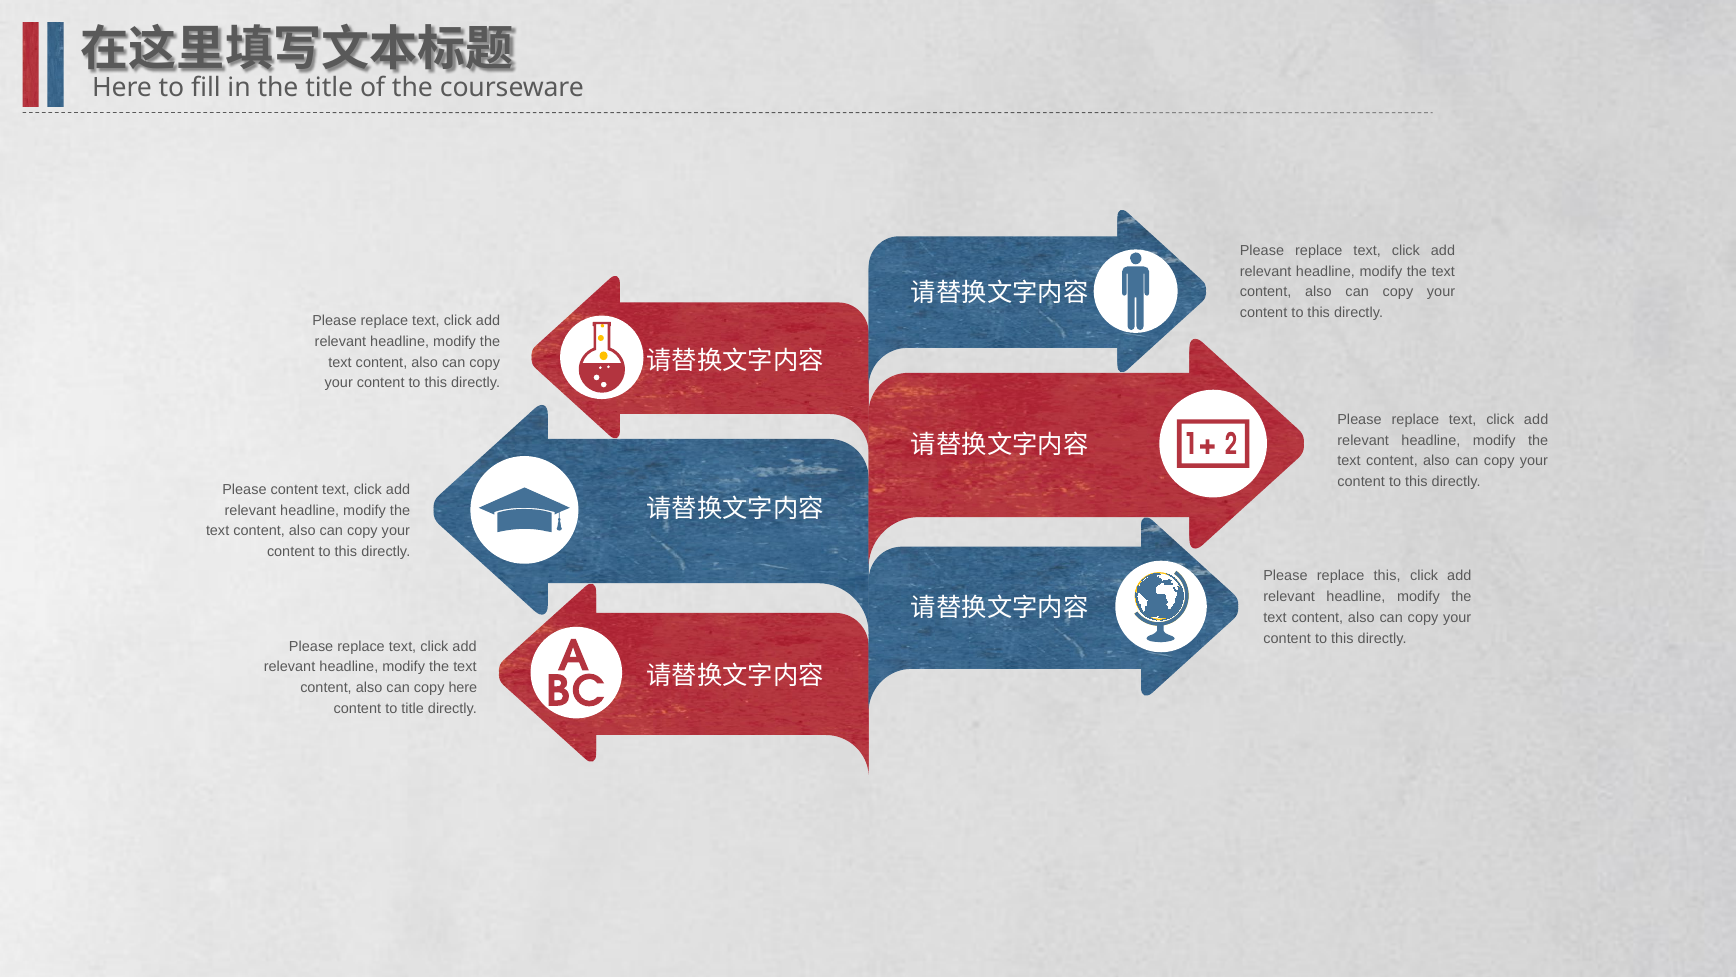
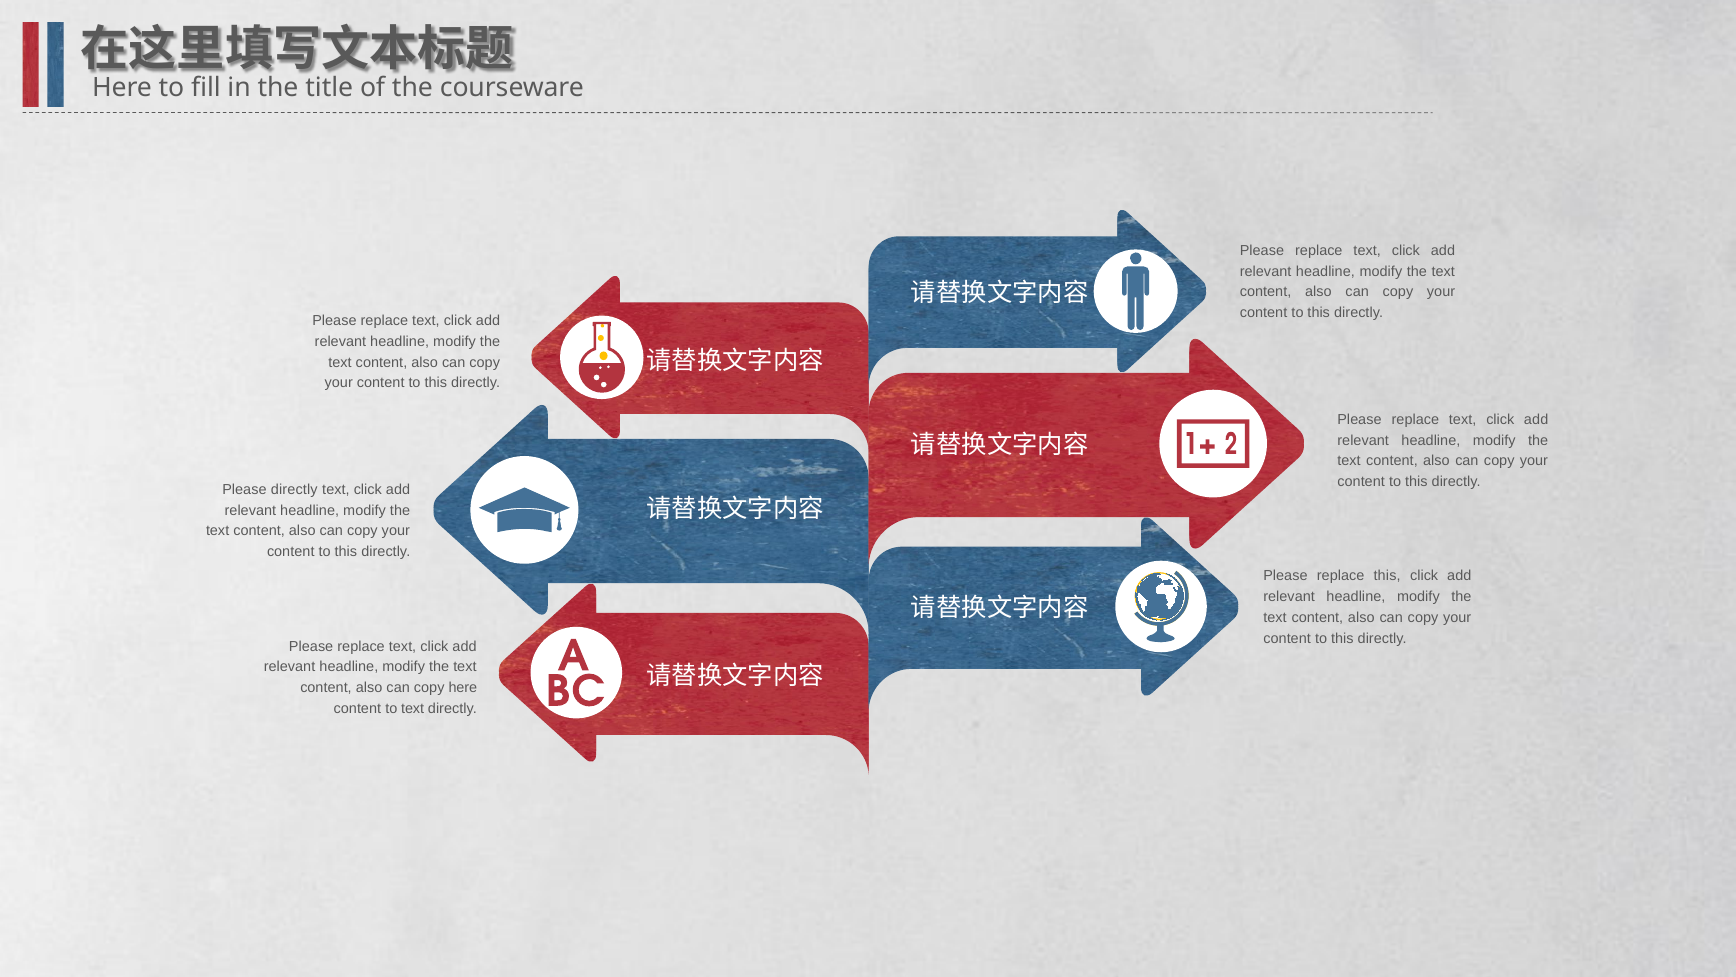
Please content: content -> directly (294, 489)
to title: title -> text (413, 708)
